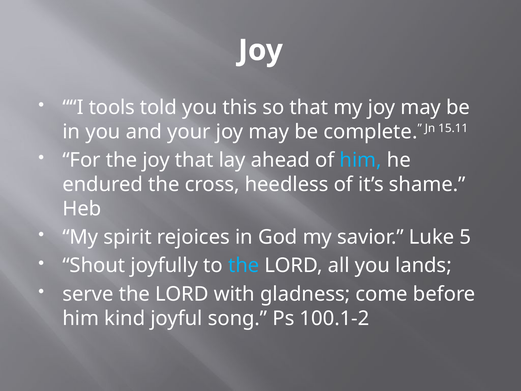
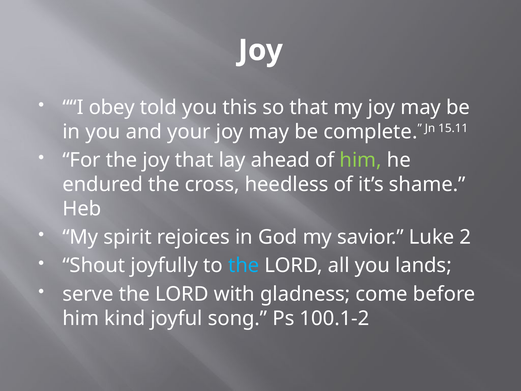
tools: tools -> obey (112, 107)
him colour: light blue -> light green (361, 160)
5: 5 -> 2 (465, 237)
